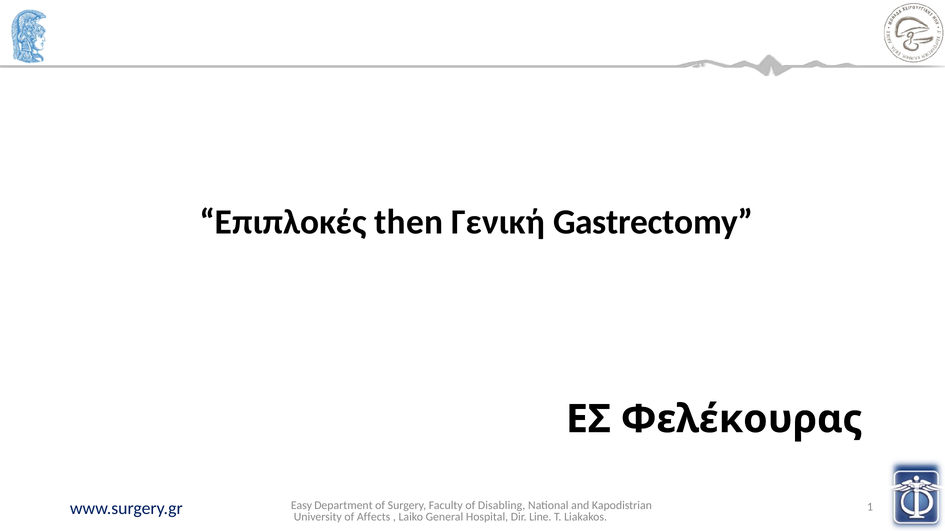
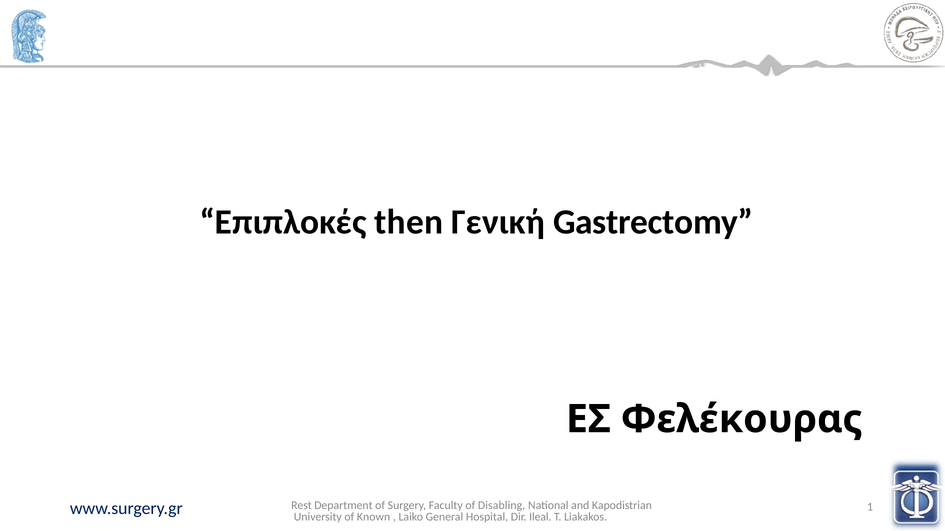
Easy: Easy -> Rest (301, 506)
Affects: Affects -> Known (374, 518)
Line: Line -> Ileal (540, 518)
